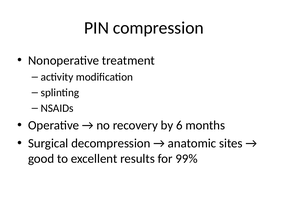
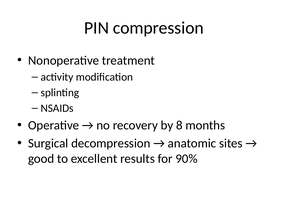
6: 6 -> 8 (179, 125)
99%: 99% -> 90% (187, 159)
